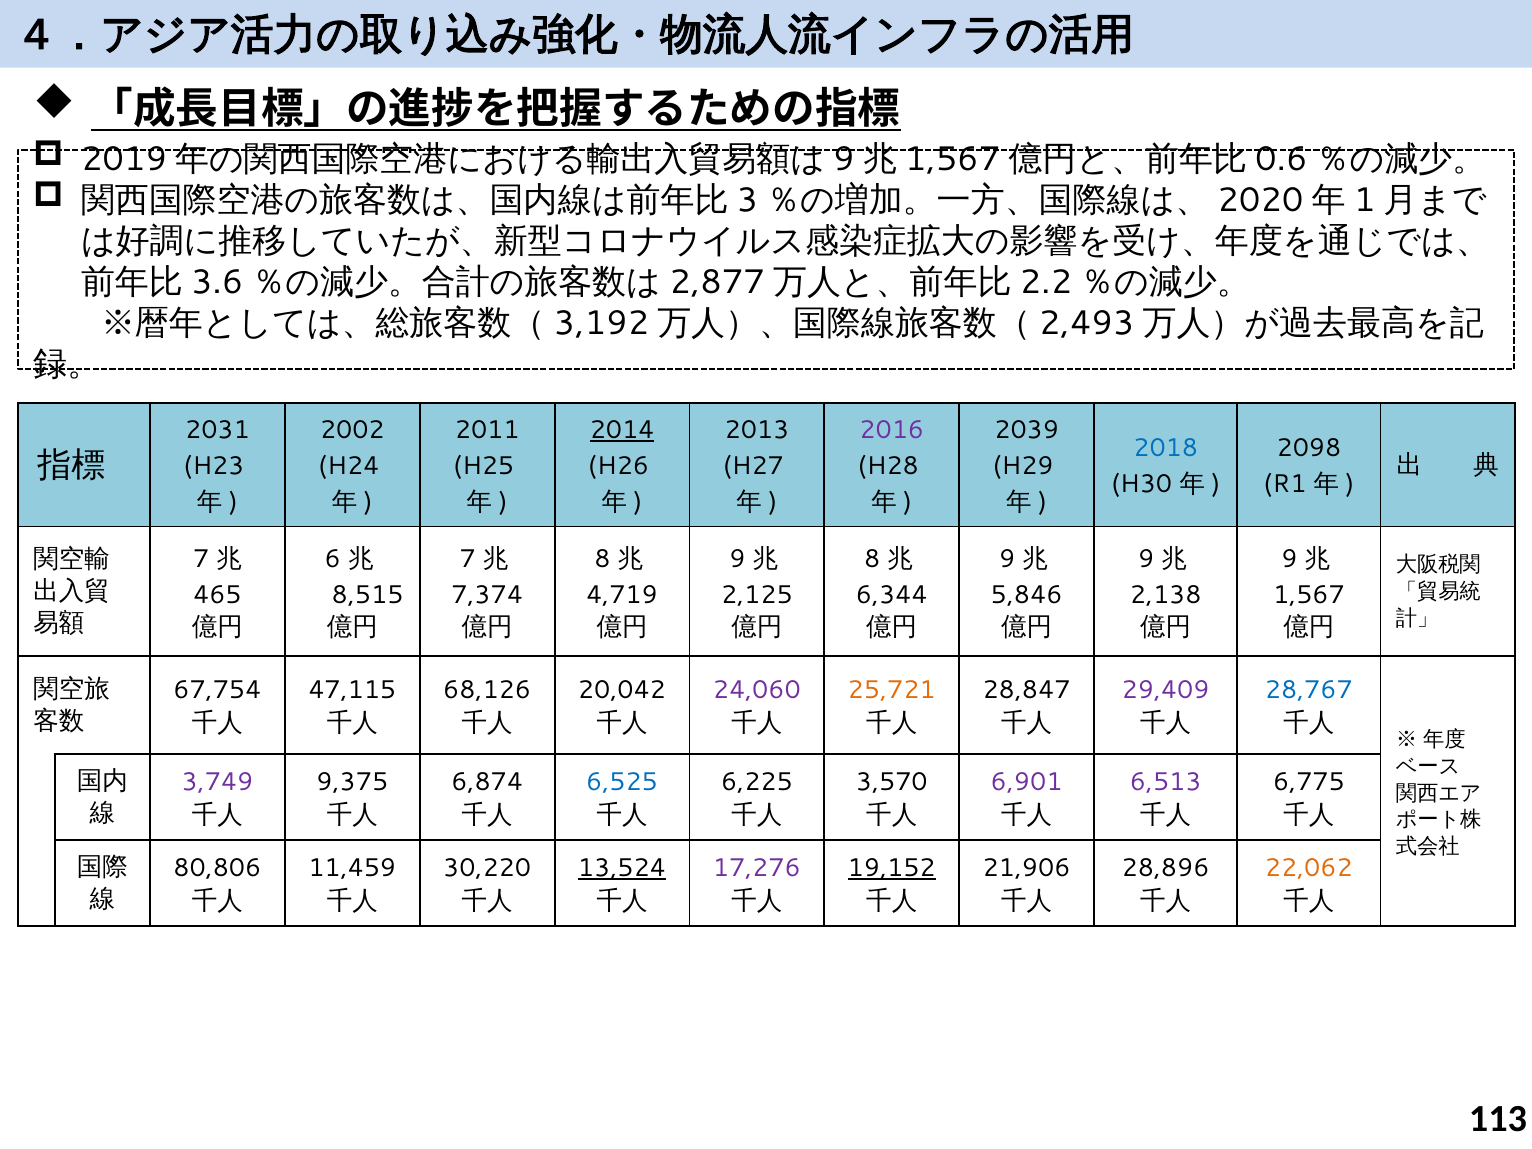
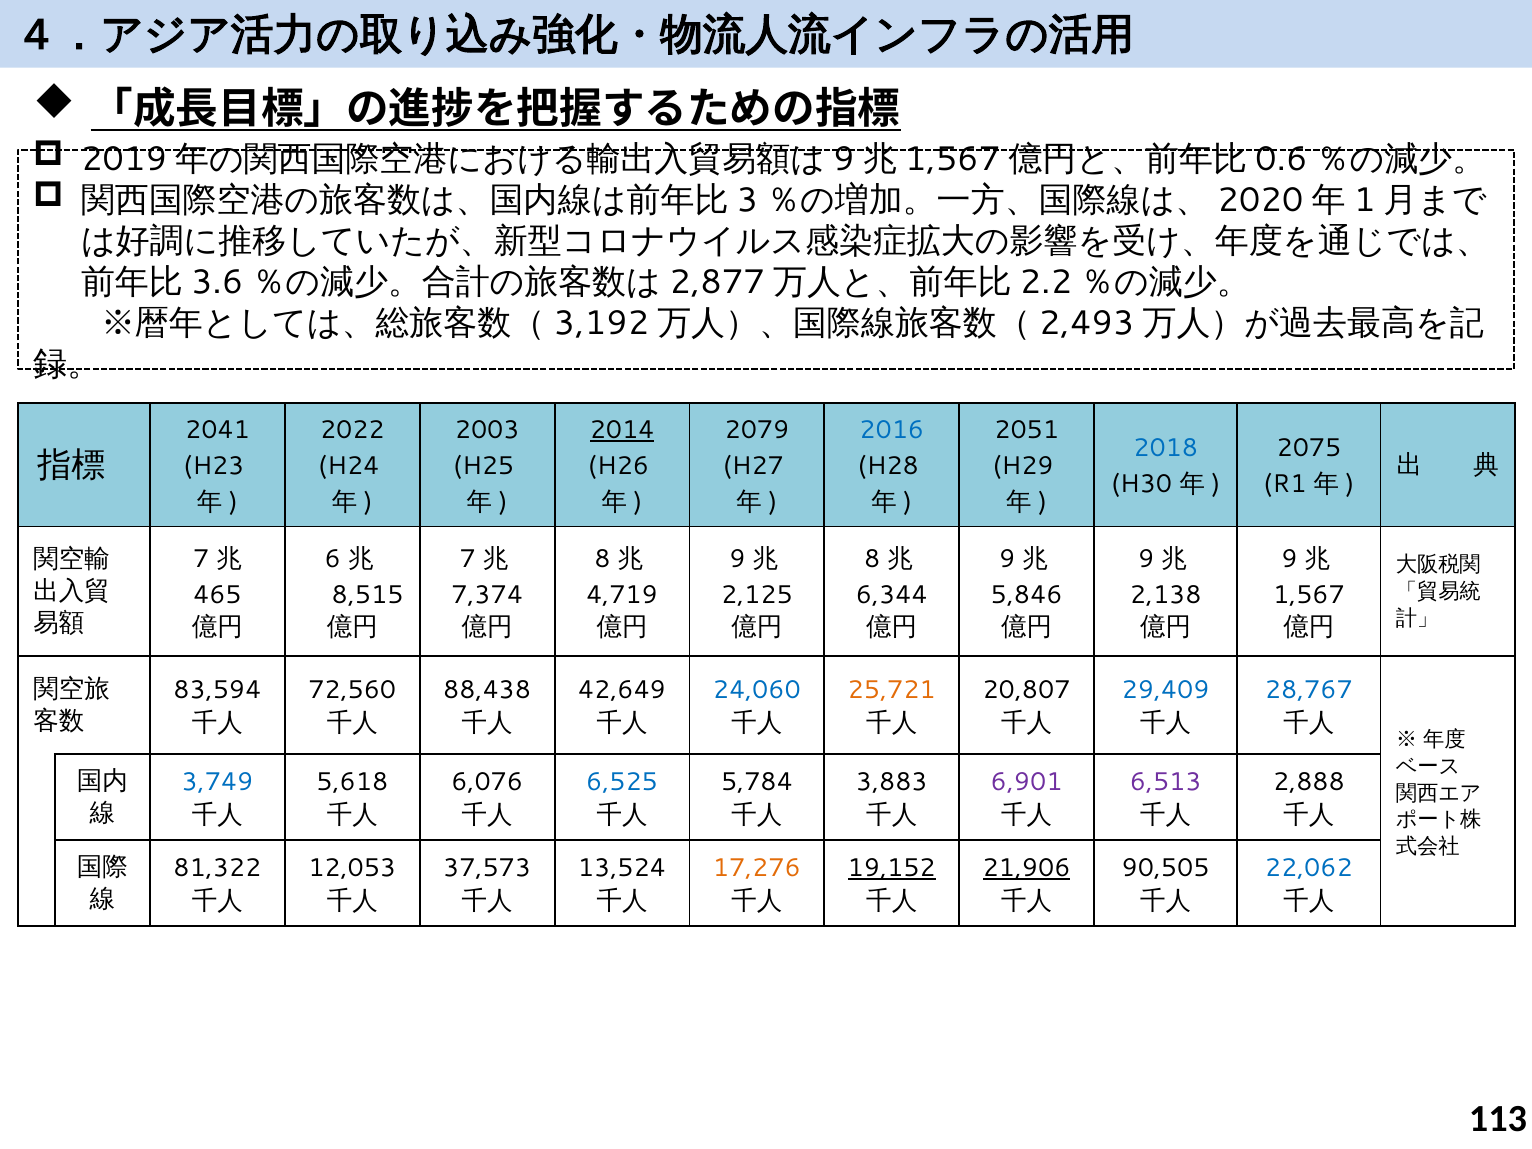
2031: 2031 -> 2041 (217, 430)
2002: 2002 -> 2022 (352, 430)
2011: 2011 -> 2003 (487, 430)
2013: 2013 -> 2079 (757, 430)
2016 colour: purple -> blue (892, 430)
2039: 2039 -> 2051 (1027, 430)
2098: 2098 -> 2075 (1309, 448)
67,754: 67,754 -> 83,594 (217, 691)
47,115: 47,115 -> 72,560 (352, 691)
68,126: 68,126 -> 88,438 (487, 691)
20,042: 20,042 -> 42,649 (622, 691)
24,060 colour: purple -> blue (757, 691)
28,847: 28,847 -> 20,807 (1027, 691)
29,409 colour: purple -> blue (1166, 691)
3,749 colour: purple -> blue (217, 782)
9,375: 9,375 -> 5,618 (352, 782)
6,874: 6,874 -> 6,076 (487, 782)
6,225: 6,225 -> 5,784 (757, 782)
3,570: 3,570 -> 3,883 (892, 782)
6,775: 6,775 -> 2,888 (1309, 782)
80,806: 80,806 -> 81,322 (217, 868)
11,459: 11,459 -> 12,053 (352, 868)
30,220: 30,220 -> 37,573 (487, 868)
13,524 underline: present -> none (622, 868)
17,276 colour: purple -> orange (757, 868)
21,906 underline: none -> present (1027, 868)
28,896: 28,896 -> 90,505 (1166, 868)
22,062 colour: orange -> blue (1309, 868)
